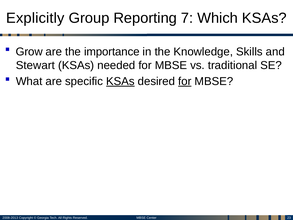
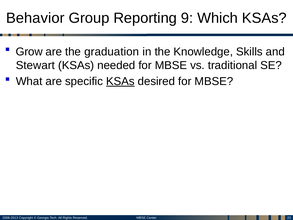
Explicitly: Explicitly -> Behavior (35, 18)
7: 7 -> 9 (187, 18)
importance: importance -> graduation (112, 52)
for underline: present -> none (185, 81)
